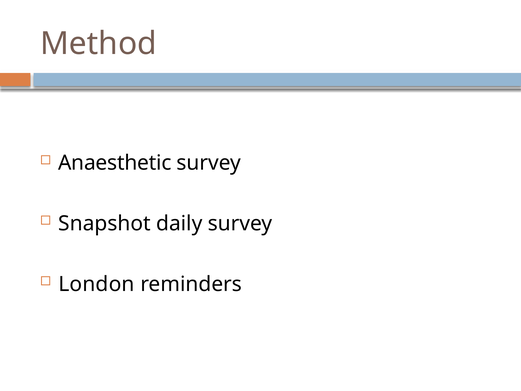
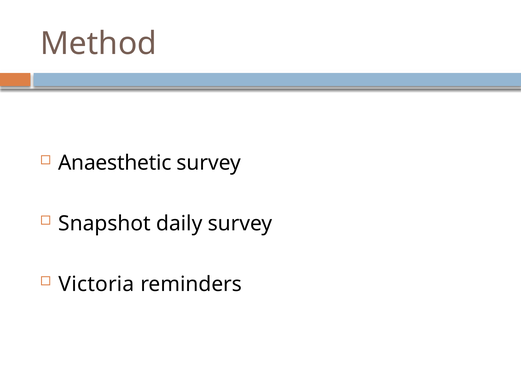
London: London -> Victoria (96, 284)
